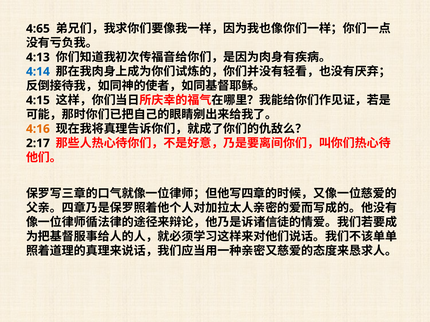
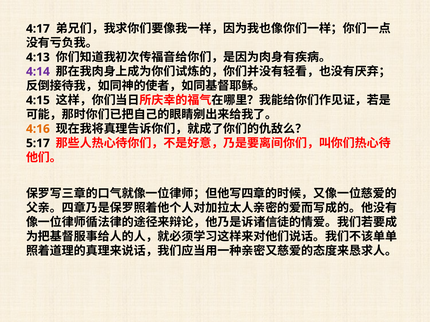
4:65: 4:65 -> 4:17 (38, 29)
4:14 colour: blue -> purple (38, 72)
2:17: 2:17 -> 5:17 (38, 143)
